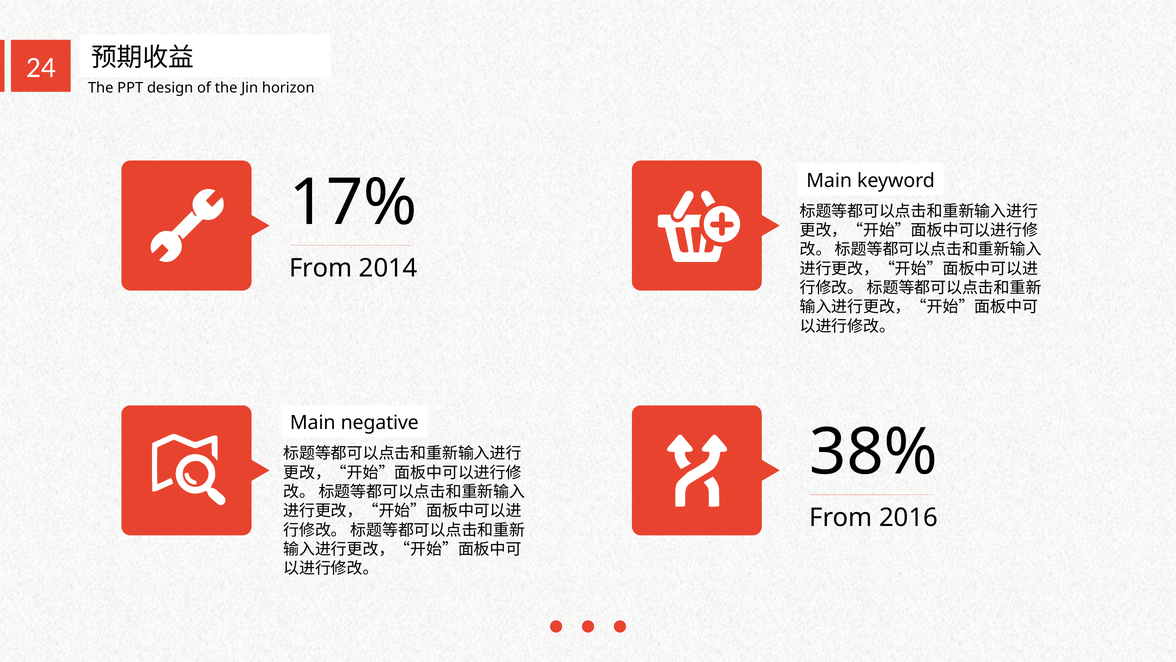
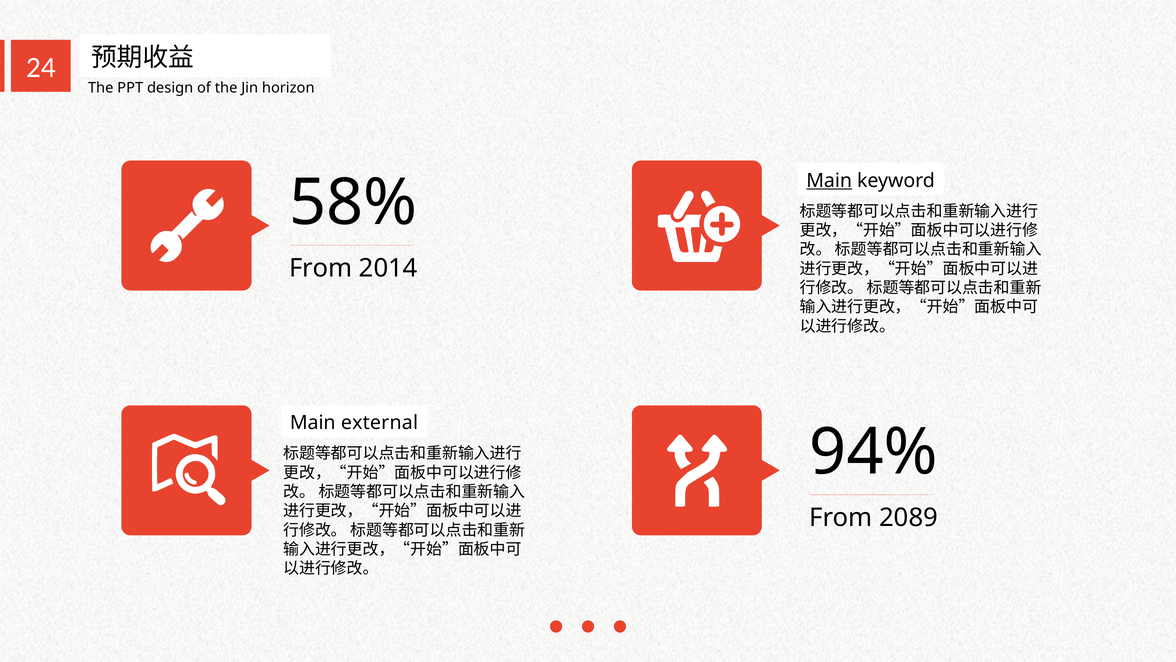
Main underline: none -> present (829, 180)
17%: 17% -> 58% (353, 203)
negative: negative -> external (379, 423)
38%: 38% -> 94% (874, 452)
2016: 2016 -> 2089 (909, 517)
